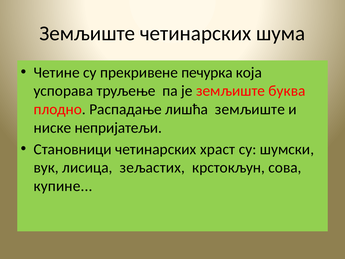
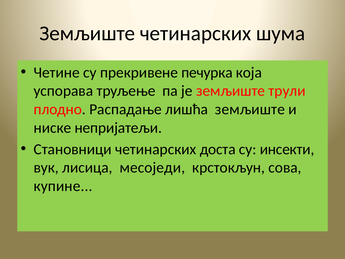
буква: буква -> трули (287, 91)
храст: храст -> доста (218, 149)
шумски: шумски -> инсекти (287, 149)
зељастих: зељастих -> месоједи (152, 167)
